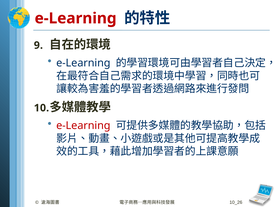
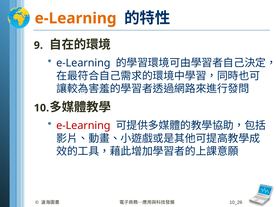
e-Learning colour: red -> orange (76, 18)
